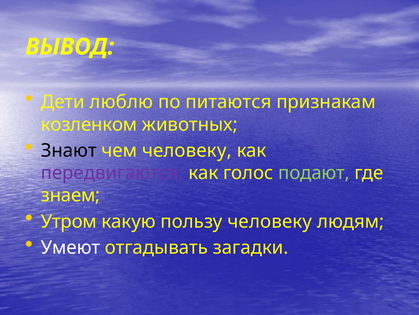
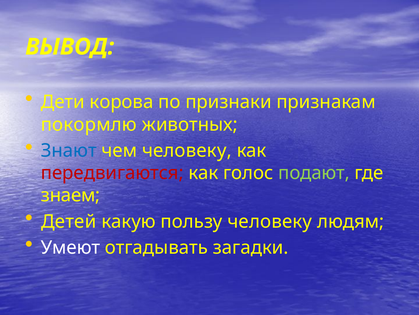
люблю: люблю -> корова (121, 102)
питаются: питаются -> признаки (228, 102)
козленком: козленком -> покормлю (89, 124)
Знают colour: black -> blue (69, 150)
передвигаются colour: purple -> red (112, 173)
Утром: Утром -> Детей (69, 221)
